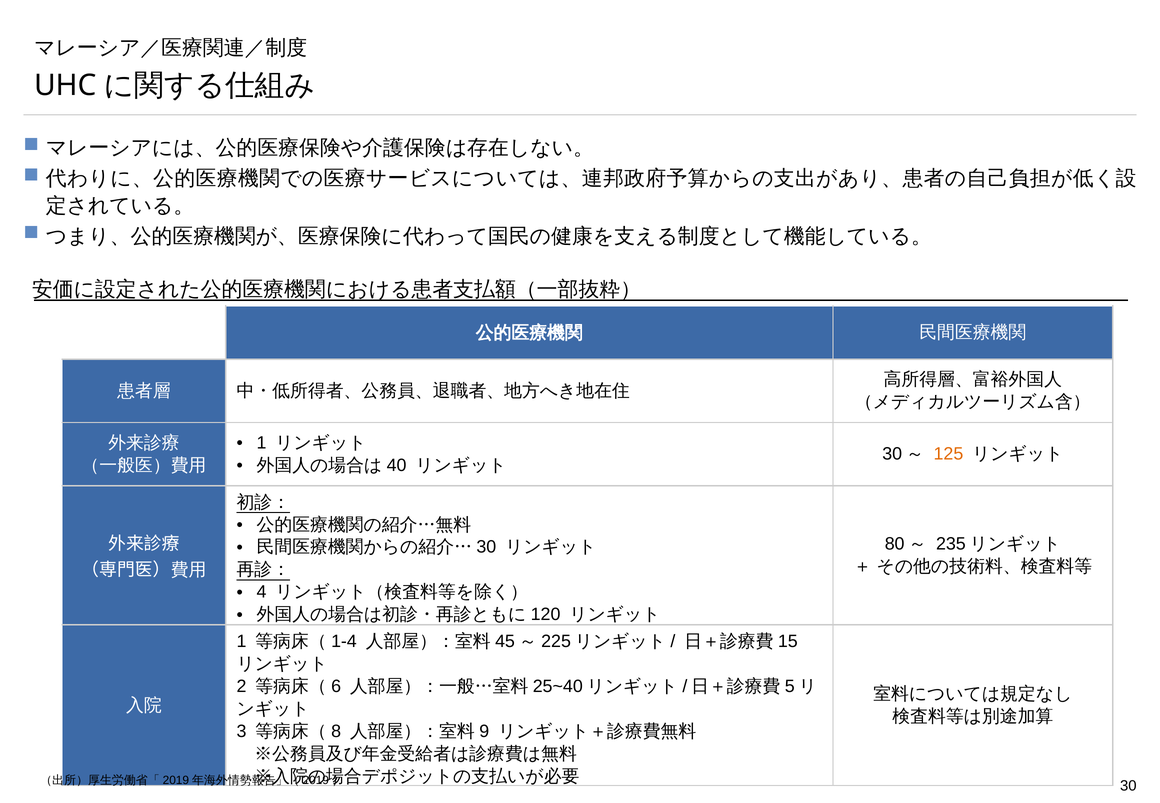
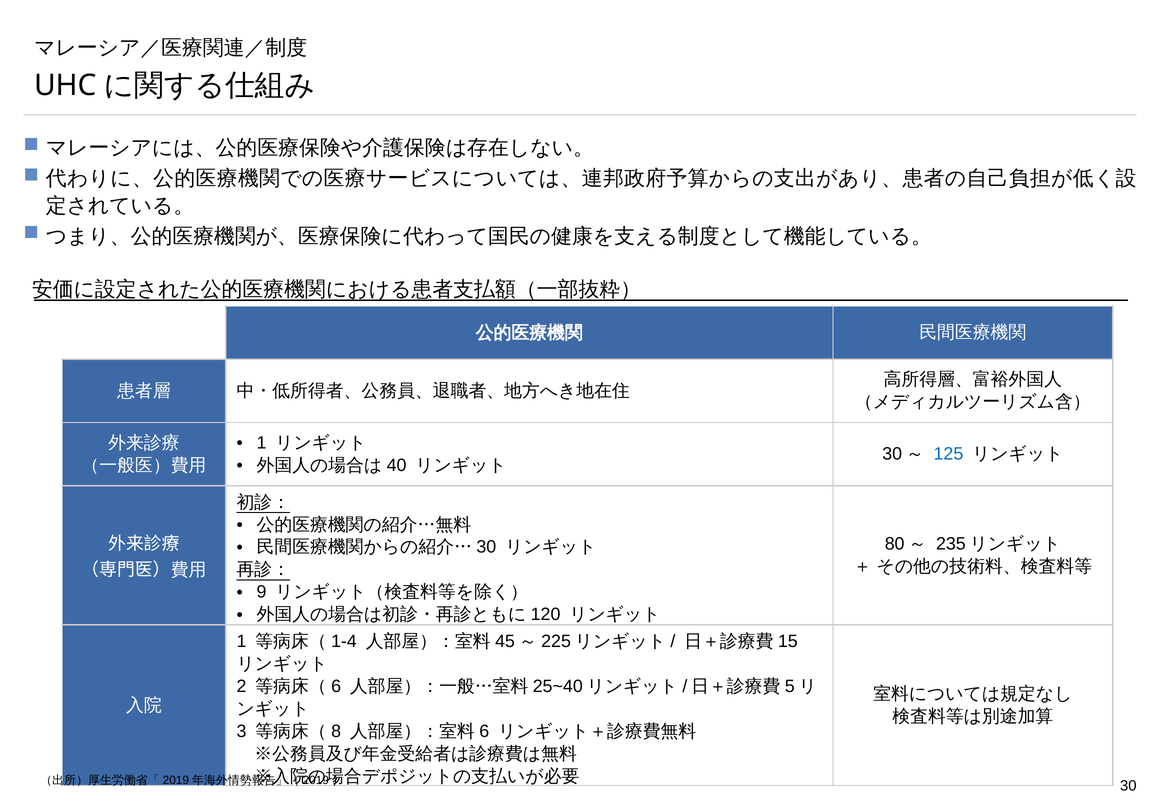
125 colour: orange -> blue (948, 454)
4: 4 -> 9 (262, 592)
9: 9 -> 6 (484, 731)
